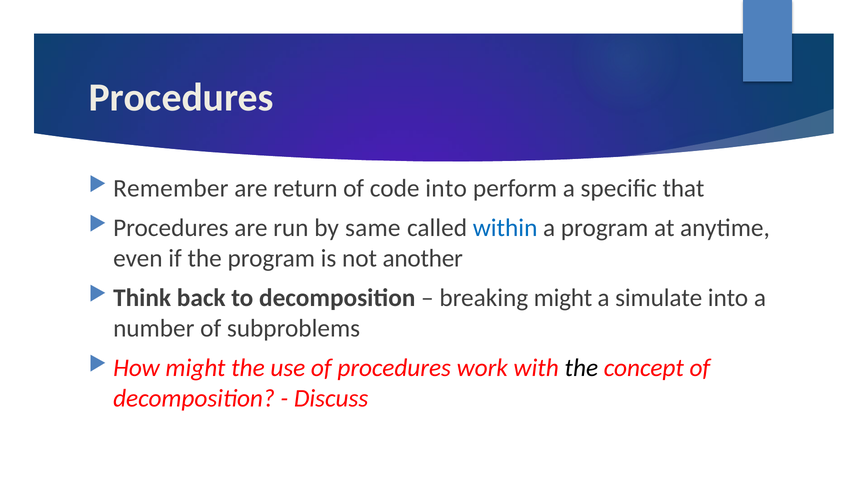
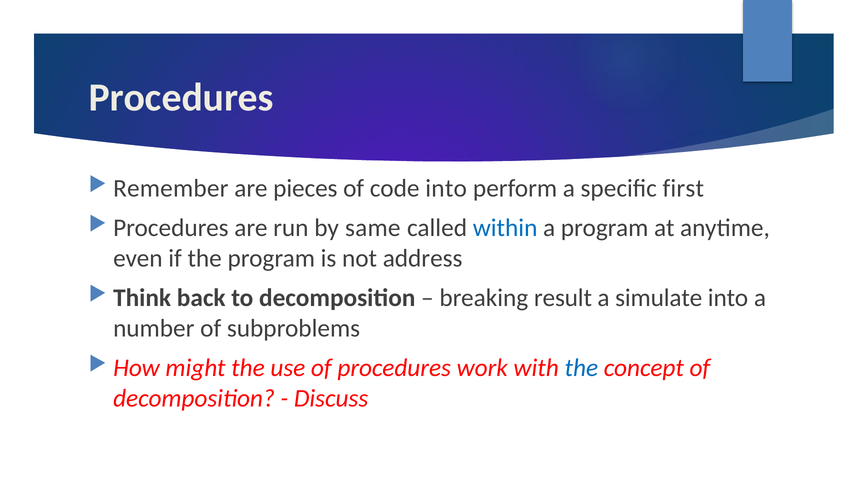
return: return -> pieces (305, 188)
that: that -> first (683, 188)
another: another -> address (423, 258)
breaking might: might -> result (563, 297)
the colour: black -> blue (581, 367)
